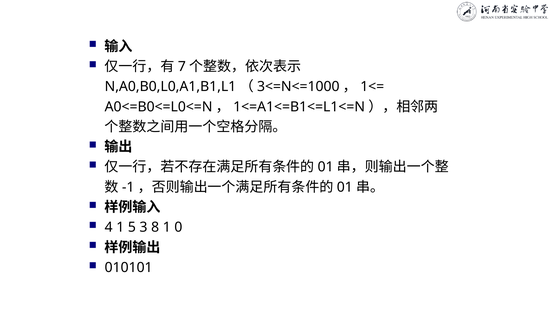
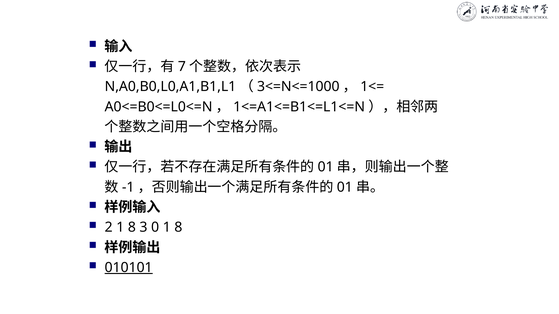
4: 4 -> 2 (109, 228)
5: 5 -> 8 (132, 228)
8: 8 -> 0 (155, 228)
0: 0 -> 8 (178, 228)
010101 underline: none -> present (129, 268)
